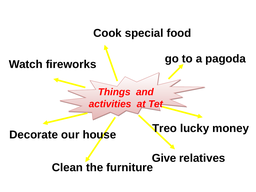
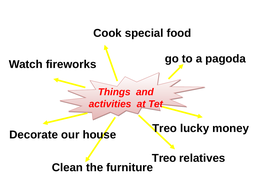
Give: Give -> Treo (164, 158)
